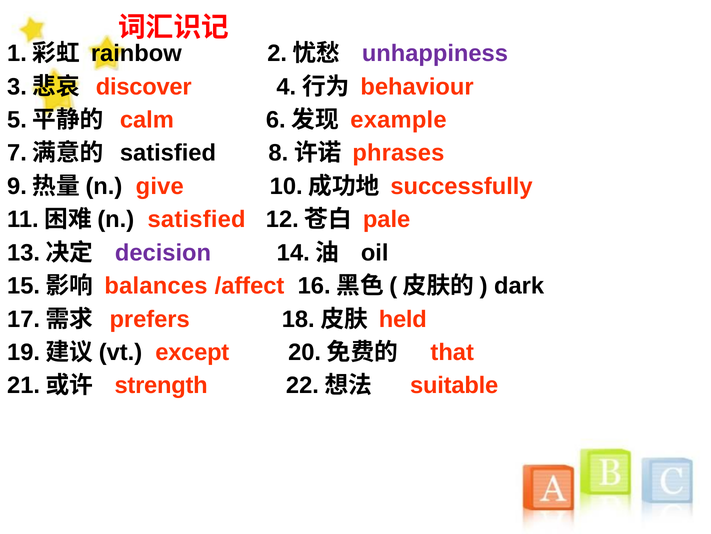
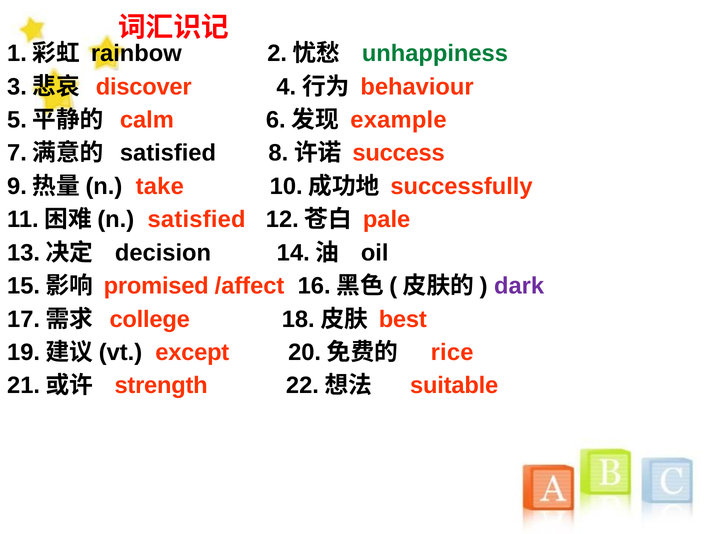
unhappiness colour: purple -> green (435, 53)
phrases: phrases -> success (399, 153)
give: give -> take (160, 186)
decision colour: purple -> black (163, 252)
balances: balances -> promised (156, 286)
dark colour: black -> purple (519, 286)
prefers: prefers -> college (150, 319)
held: held -> best (403, 319)
that: that -> rice (452, 352)
